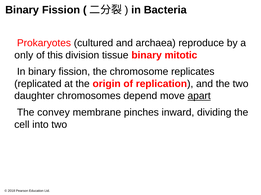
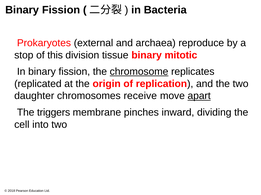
cultured: cultured -> external (94, 43)
only: only -> stop (24, 55)
chromosome underline: none -> present (139, 72)
depend: depend -> receive (140, 96)
convey: convey -> triggers (54, 113)
